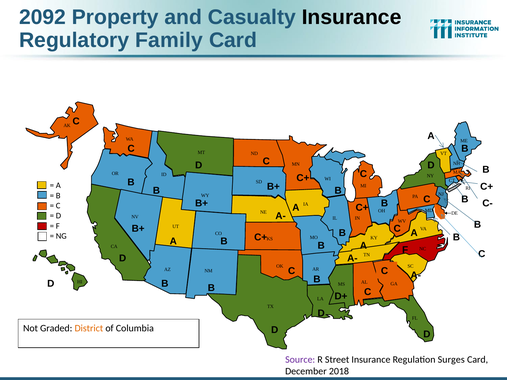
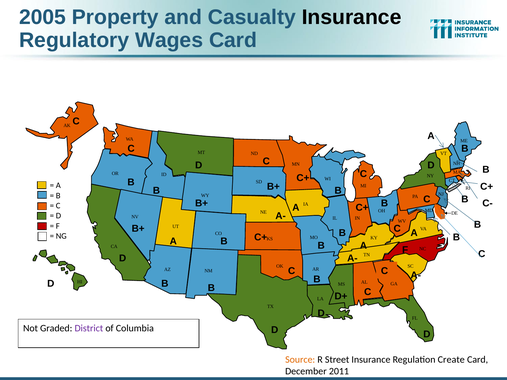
2092: 2092 -> 2005 (43, 17)
Family: Family -> Wages (169, 40)
District colour: orange -> purple (89, 328)
Source colour: purple -> orange (300, 360)
Surges: Surges -> Create (451, 360)
2018: 2018 -> 2011 (339, 372)
